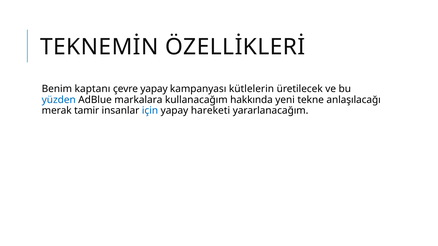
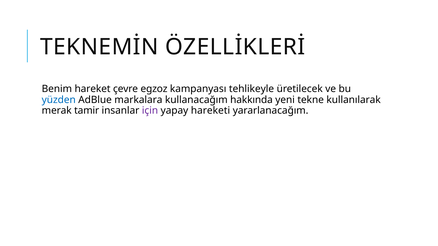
kaptanı: kaptanı -> hareket (93, 89)
çevre yapay: yapay -> egzoz (154, 89)
kütlelerin: kütlelerin -> tehlikeyle (252, 89)
anlaşılacağı: anlaşılacağı -> kullanılarak (354, 100)
için colour: blue -> purple (150, 111)
